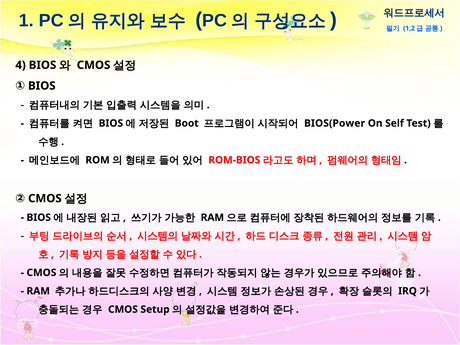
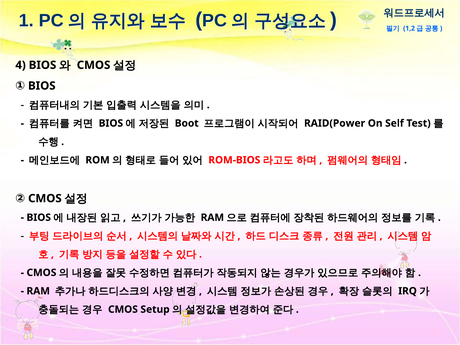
BIOS(Power: BIOS(Power -> RAID(Power (335, 123)
